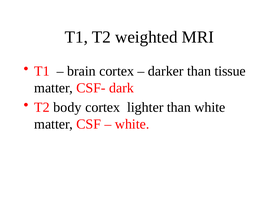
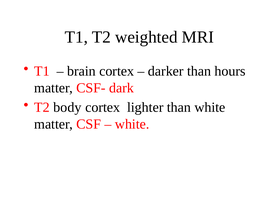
tissue: tissue -> hours (230, 71)
